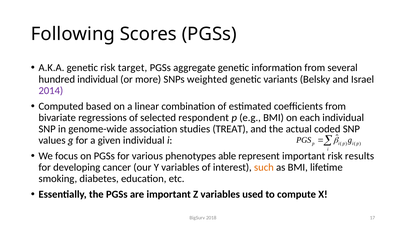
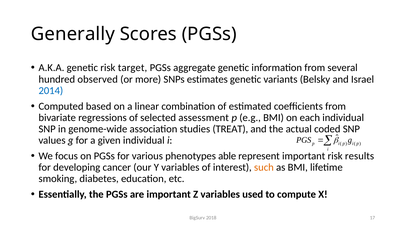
Following: Following -> Generally (73, 34)
hundred individual: individual -> observed (98, 79)
weighted: weighted -> estimates (207, 79)
2014 colour: purple -> blue (51, 91)
respondent: respondent -> assessment (204, 118)
